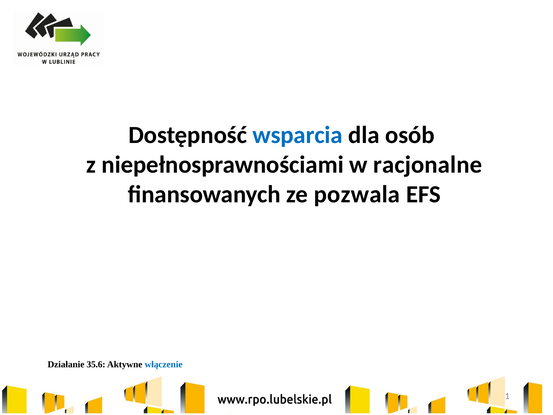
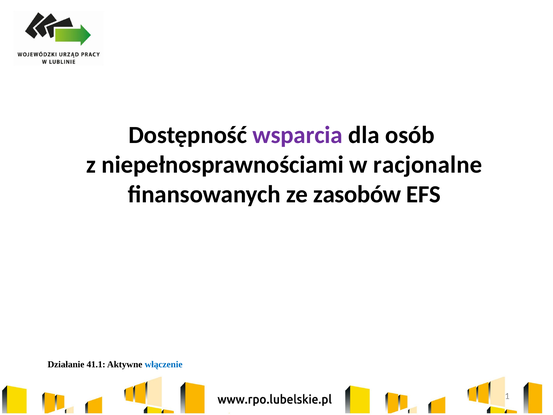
wsparcia colour: blue -> purple (298, 135)
pozwala: pozwala -> zasobów (357, 194)
35.6: 35.6 -> 41.1 (96, 364)
